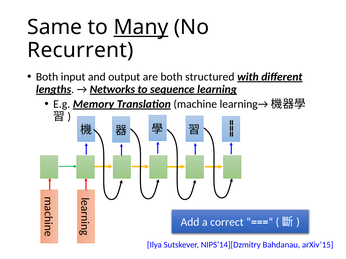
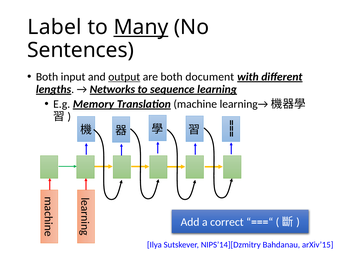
Same: Same -> Label (55, 27)
Recurrent: Recurrent -> Sentences (81, 50)
output underline: none -> present (124, 77)
structured: structured -> document (210, 77)
